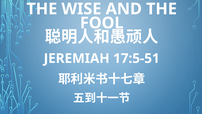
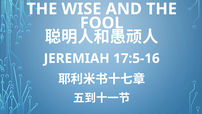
17:5-51: 17:5-51 -> 17:5-16 (136, 58)
